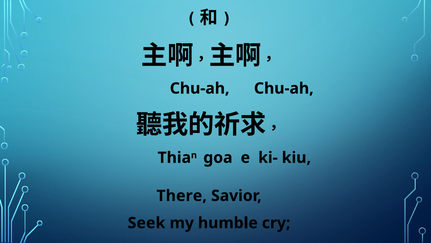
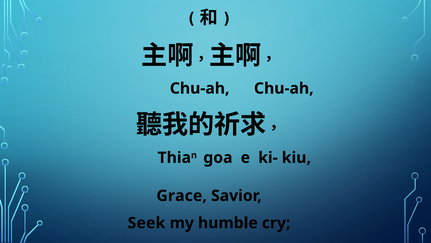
There: There -> Grace (182, 195)
